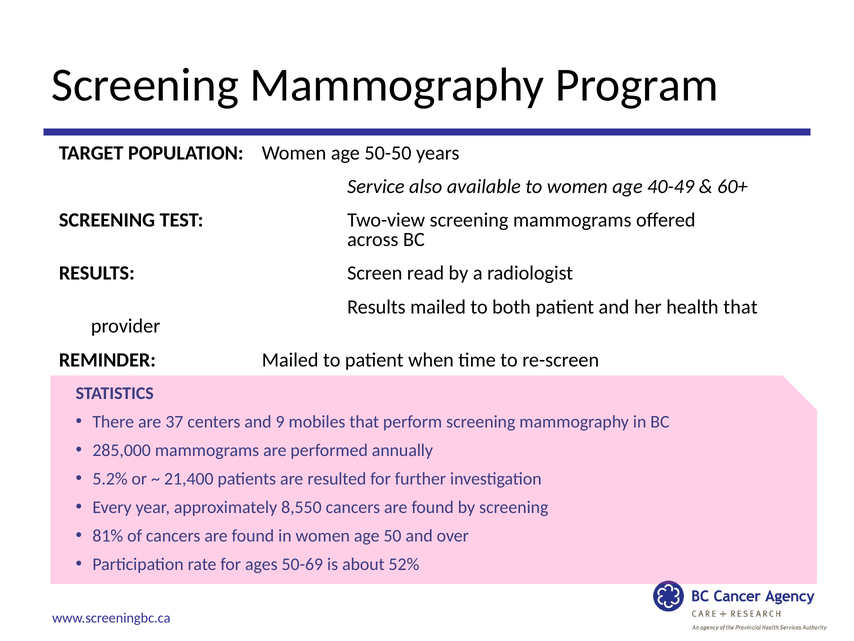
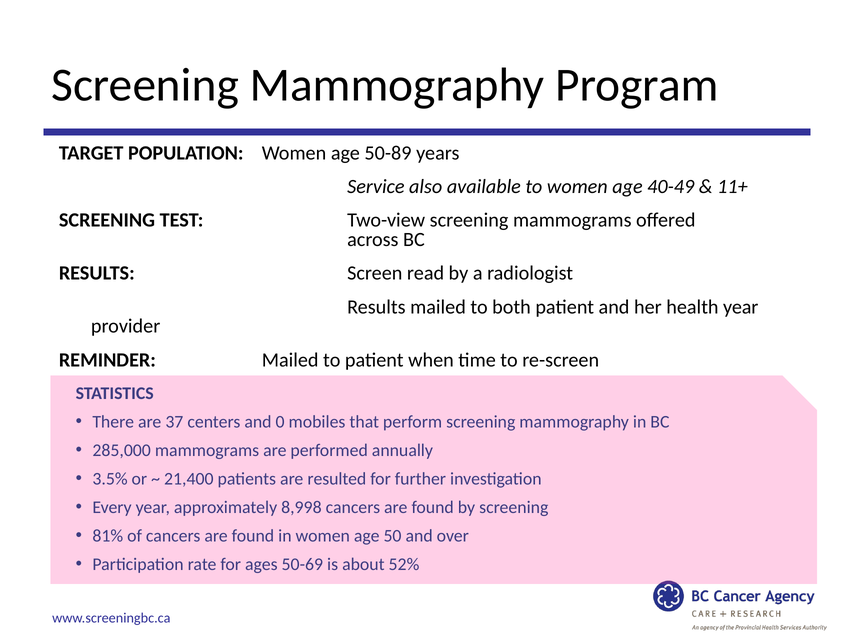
50-50: 50-50 -> 50-89 (388, 153)
60+: 60+ -> 11+ (732, 187)
health that: that -> year (741, 307)
9: 9 -> 0 (280, 422)
5.2%: 5.2% -> 3.5% (110, 479)
8,550: 8,550 -> 8,998 (301, 507)
